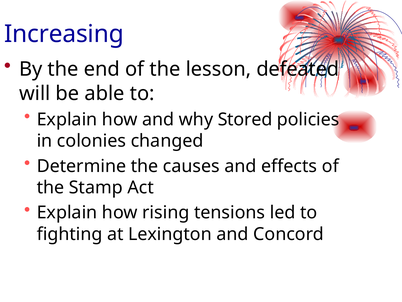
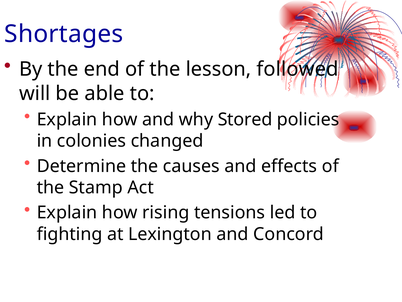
Increasing: Increasing -> Shortages (64, 34)
defeated: defeated -> followed (298, 69)
